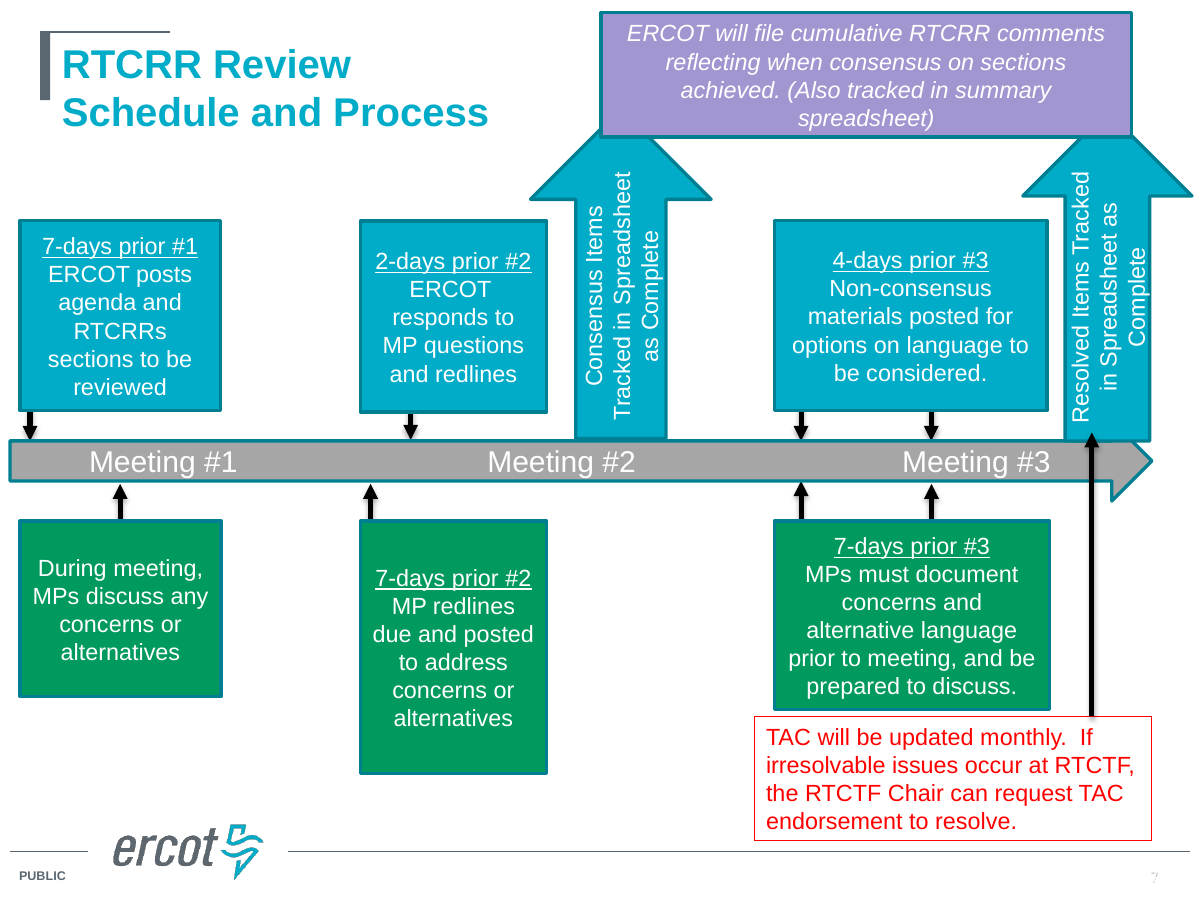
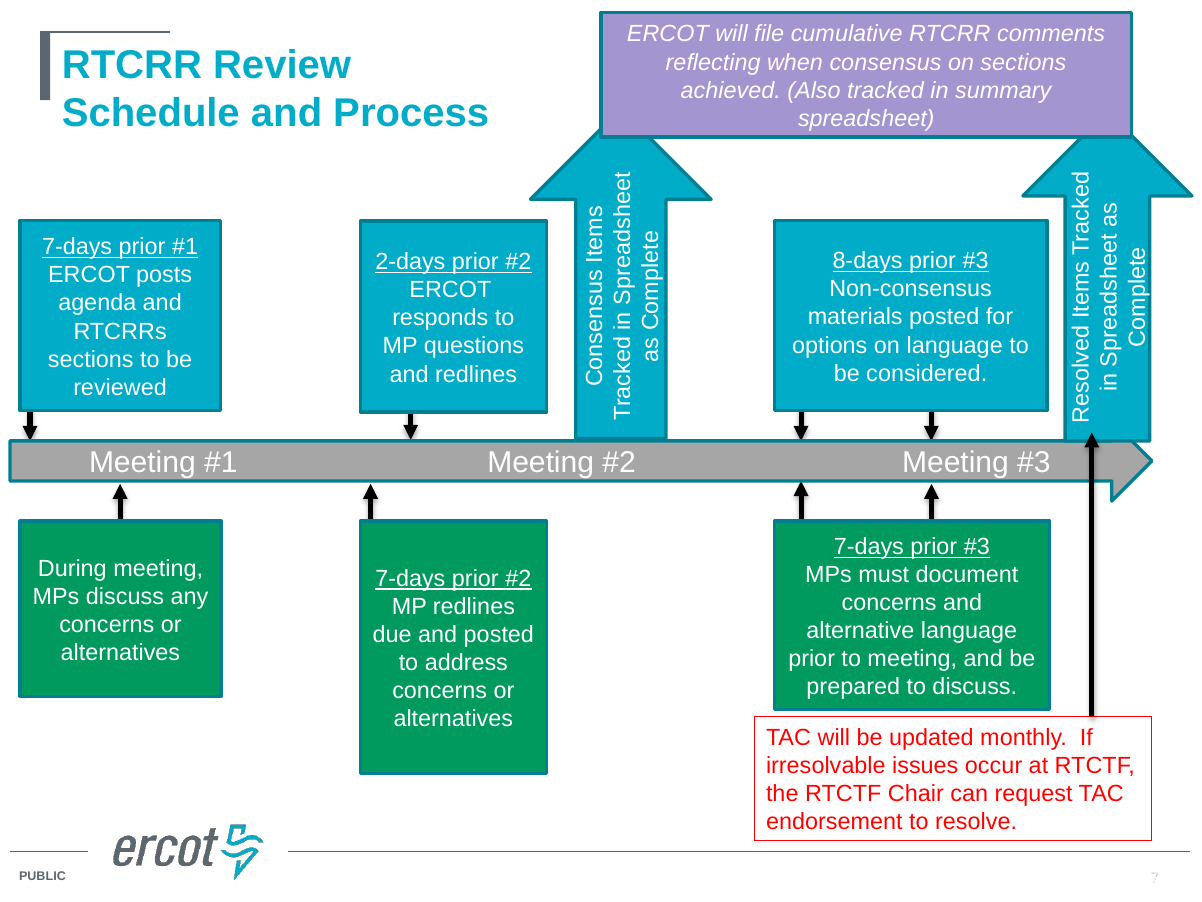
4-days: 4-days -> 8-days (868, 261)
